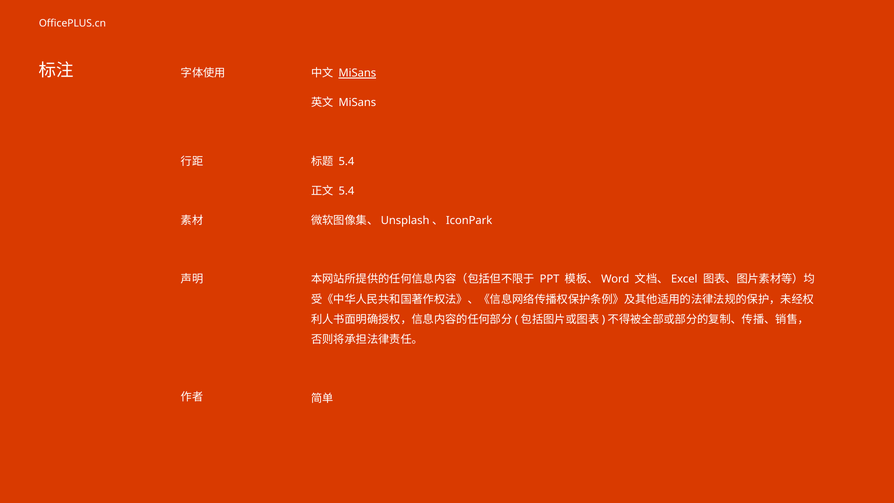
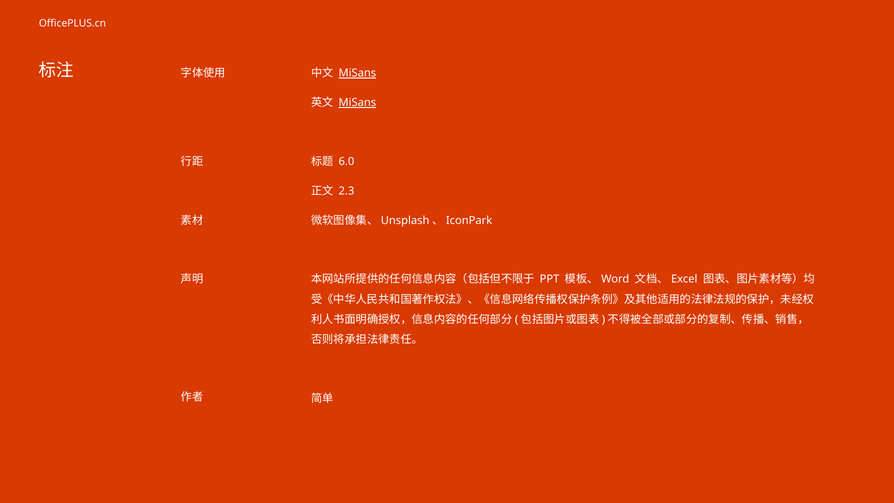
MiSans underline: none -> present (357, 103)
5.4: 5.4 -> 6.0 (346, 161)
5.4: 5.4 -> 2.3 (346, 191)
